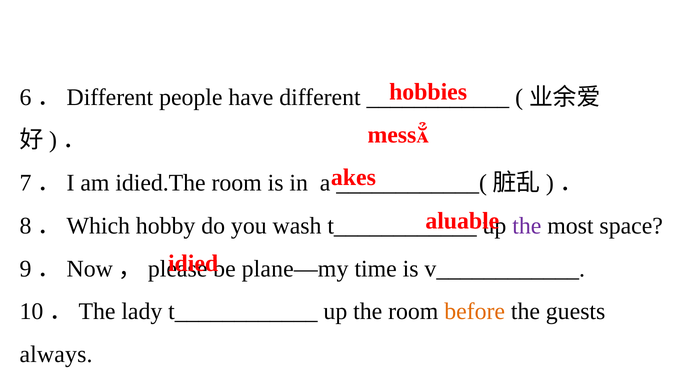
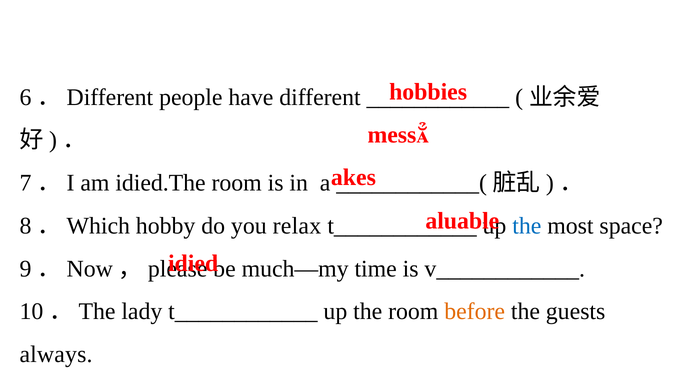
wash: wash -> relax (297, 226)
the colour: purple -> blue (527, 226)
plane—my: plane—my -> much—my (295, 269)
